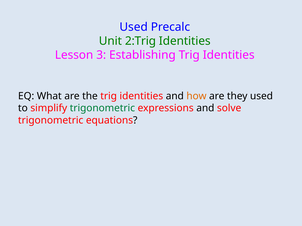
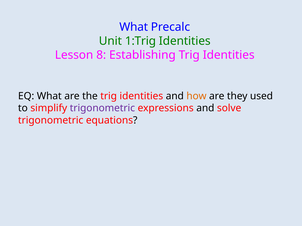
Used: Used -> What (134, 27)
2:Trig: 2:Trig -> 1:Trig (140, 41)
3: 3 -> 8 (101, 55)
trigonometric colour: green -> purple (102, 108)
